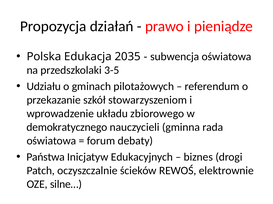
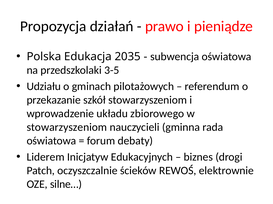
demokratycznego: demokratycznego -> stowarzyszeniom (67, 128)
Państwa: Państwa -> Liderem (46, 158)
